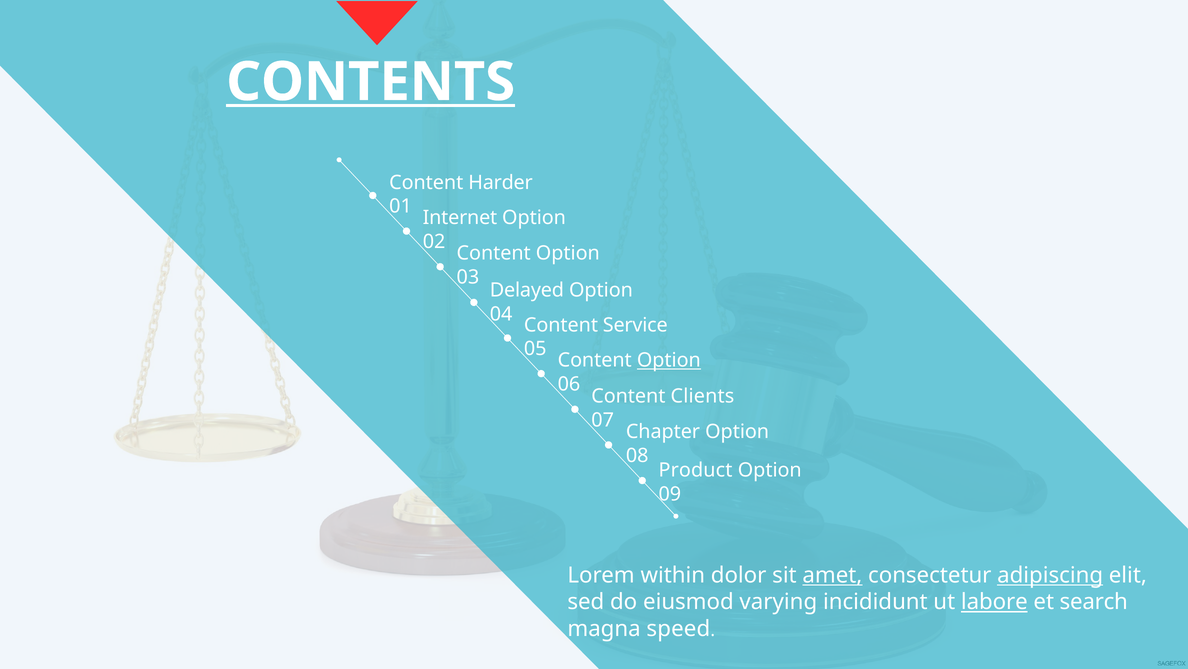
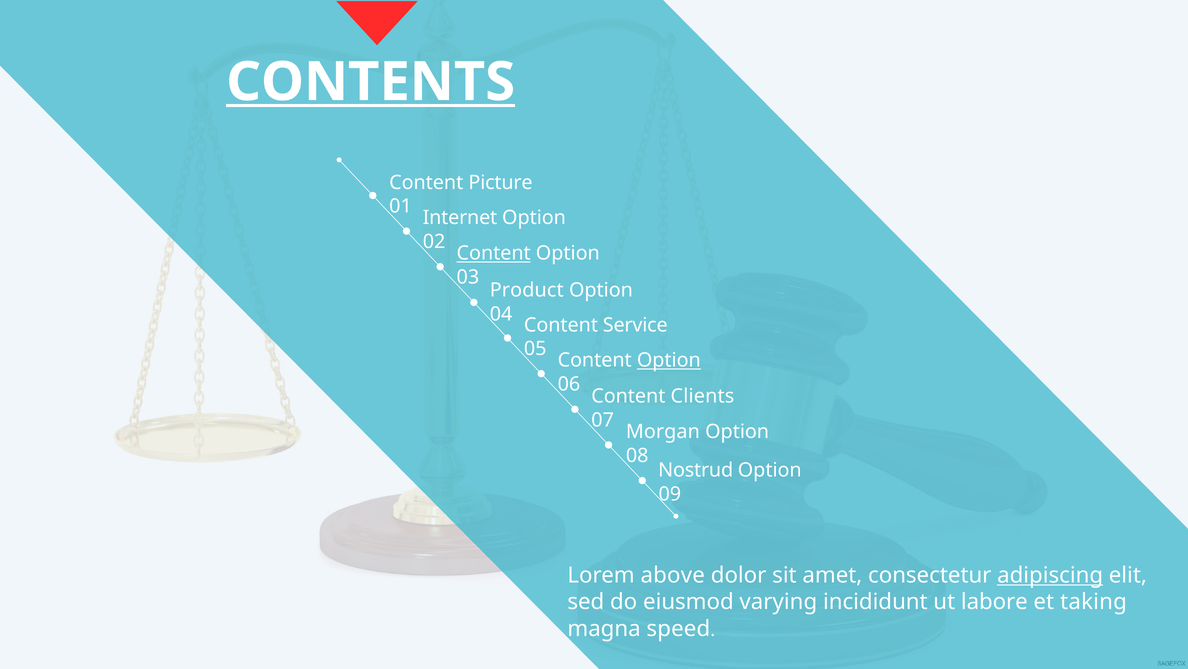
Harder: Harder -> Picture (501, 182)
Content underline: none -> present (494, 253)
Delayed: Delayed -> Product (527, 290)
Chapter: Chapter -> Morgan (663, 431)
Product: Product -> Nostrud (696, 470)
within: within -> above (673, 575)
amet underline: present -> none (832, 575)
labore underline: present -> none (994, 601)
search: search -> taking (1094, 601)
